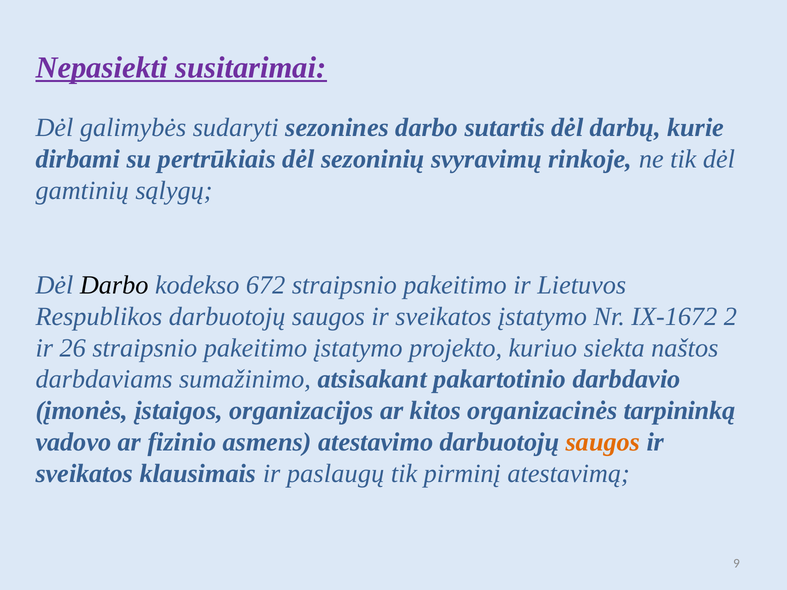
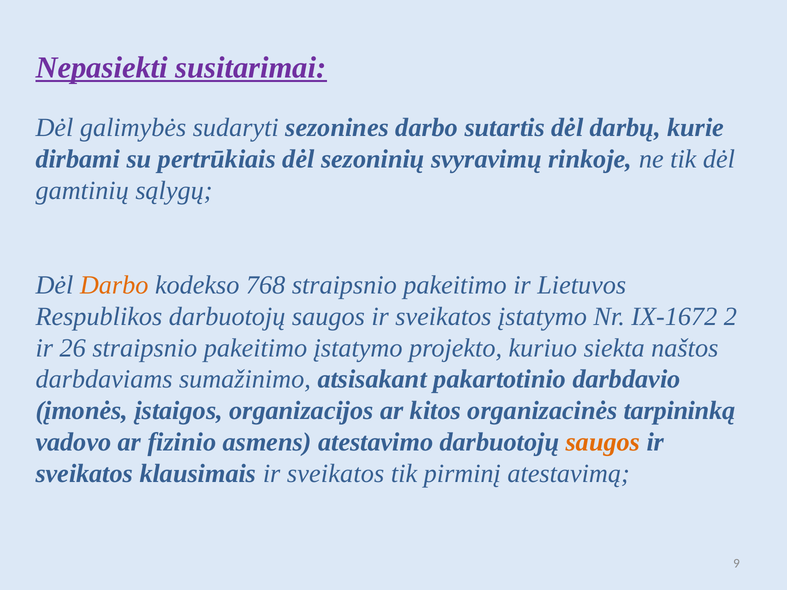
Darbo colour: black -> orange (114, 285)
672: 672 -> 768 (266, 285)
klausimais ir paslaugų: paslaugų -> sveikatos (336, 474)
